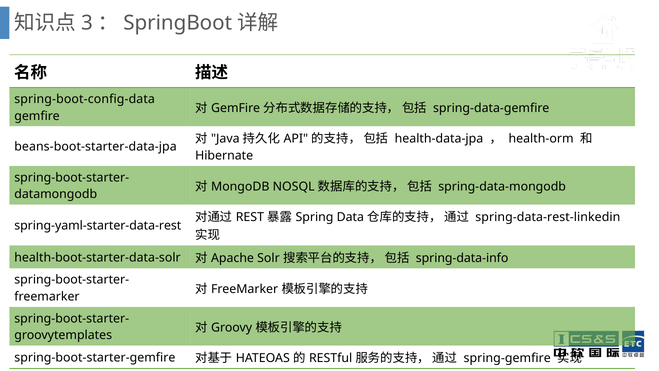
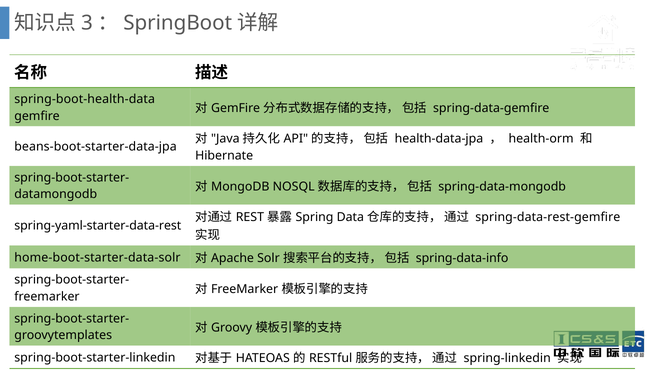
spring-boot-config-data: spring-boot-config-data -> spring-boot-health-data (85, 99)
spring-data-rest-linkedin: spring-data-rest-linkedin -> spring-data-rest-gemfire (548, 217)
health-boot-starter-data-solr: health-boot-starter-data-solr -> home-boot-starter-data-solr (97, 257)
spring-boot-starter-gemfire: spring-boot-starter-gemfire -> spring-boot-starter-linkedin (95, 357)
spring-gemfire: spring-gemfire -> spring-linkedin (507, 358)
